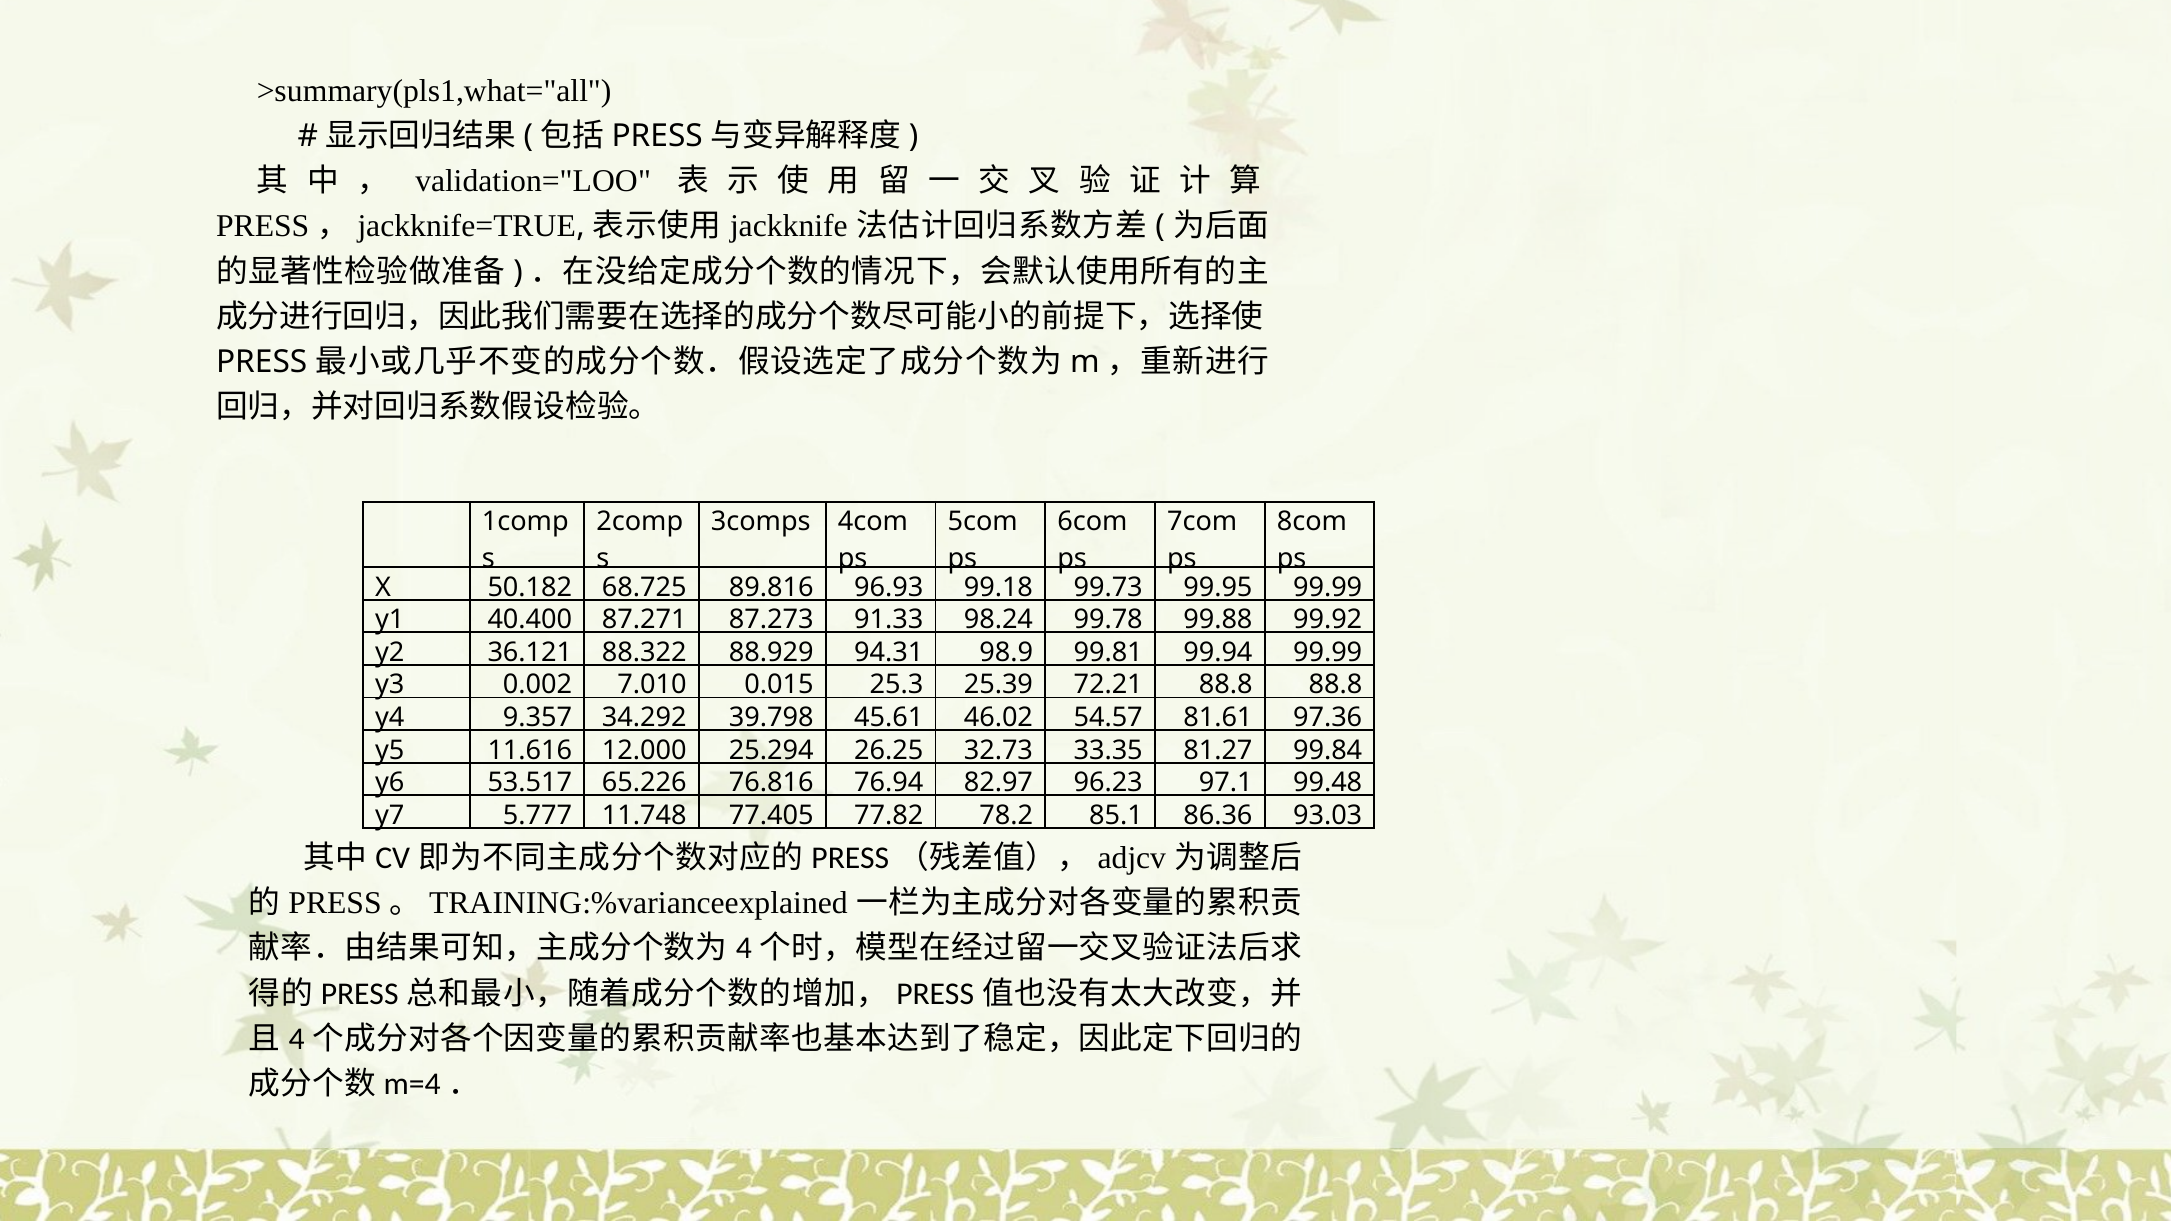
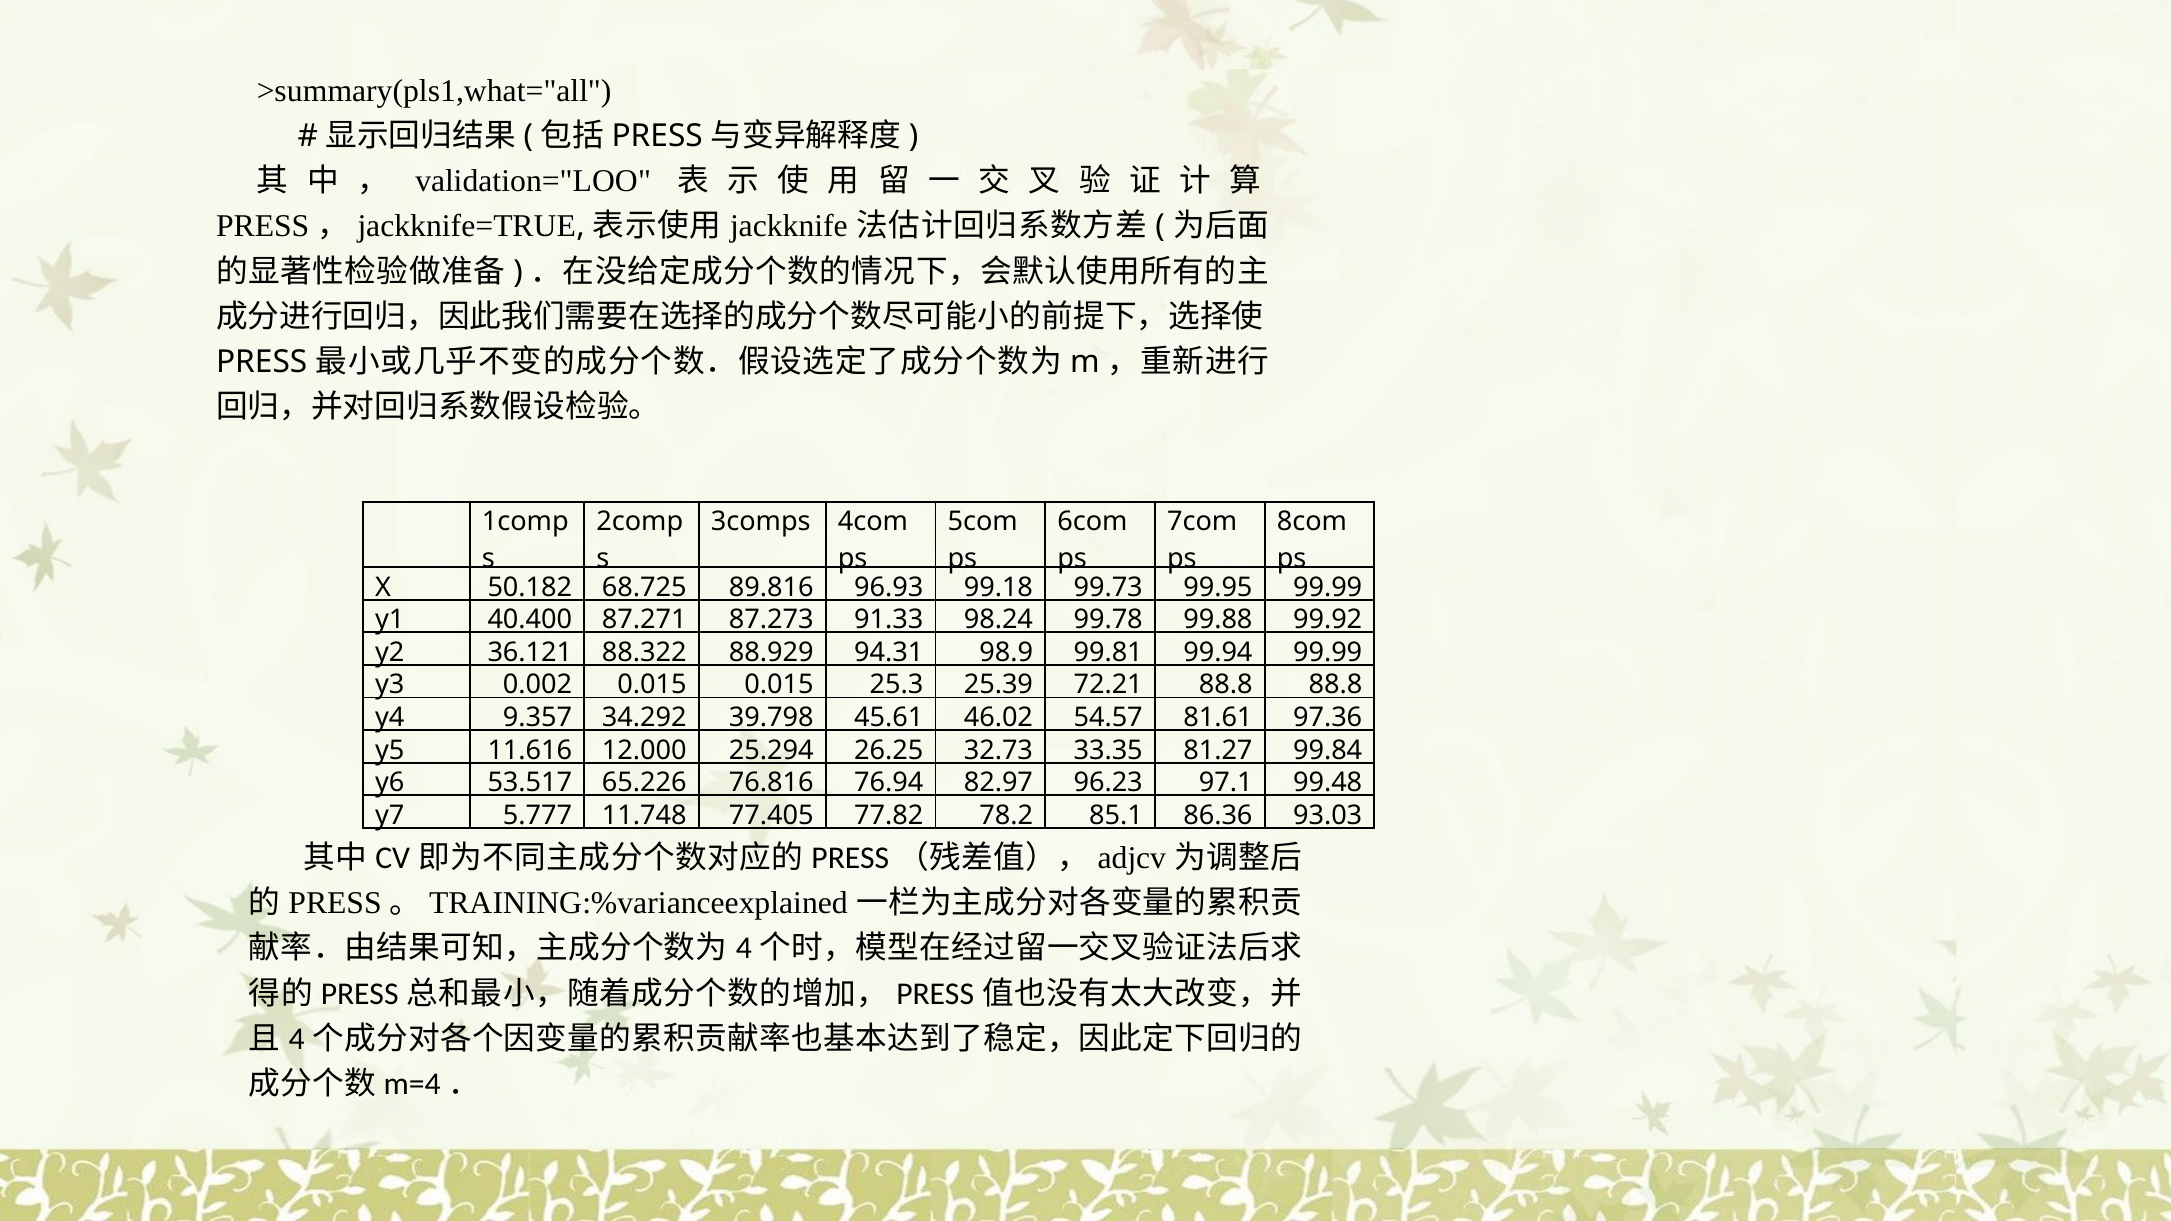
0.002 7.010: 7.010 -> 0.015 (652, 685)
